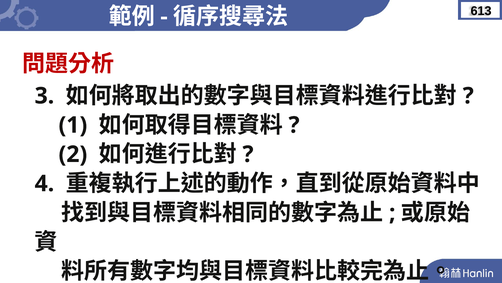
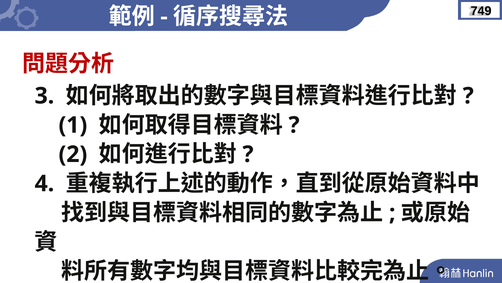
613: 613 -> 749 (481, 11)
